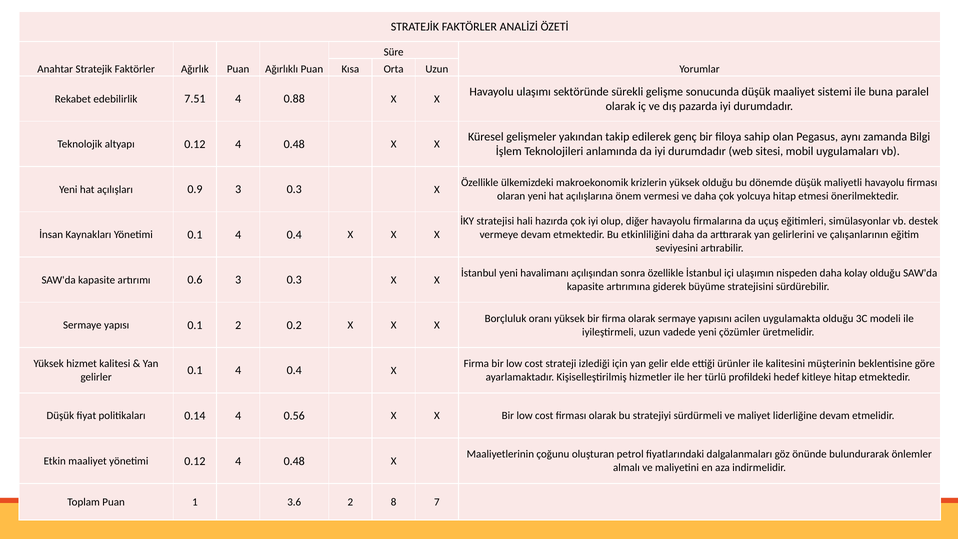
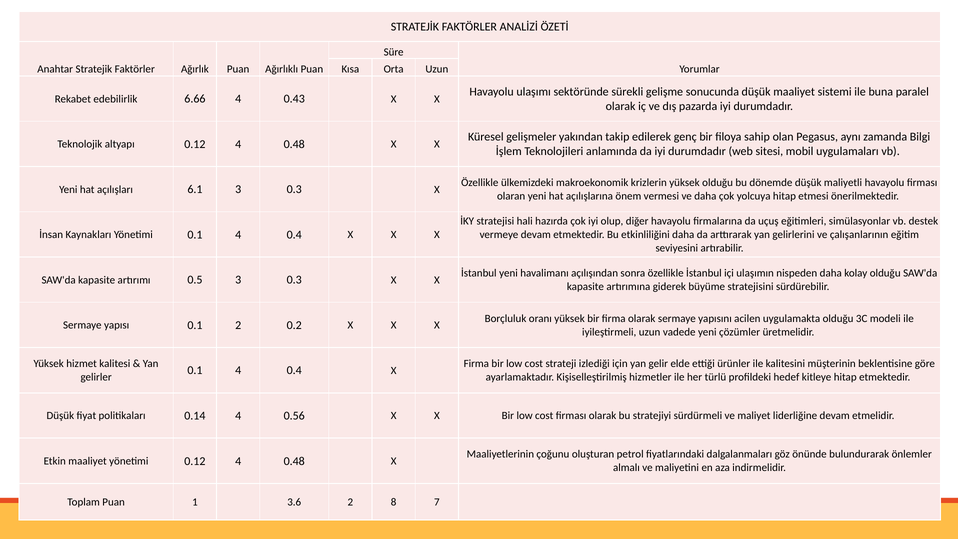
7.51: 7.51 -> 6.66 (195, 99)
0.88: 0.88 -> 0.43 (294, 99)
0.9: 0.9 -> 6.1 (195, 189)
0.6: 0.6 -> 0.5 (195, 280)
